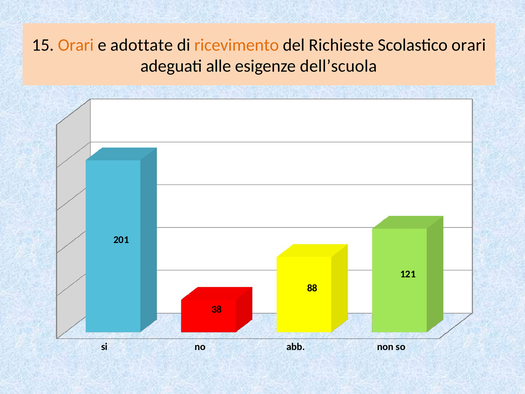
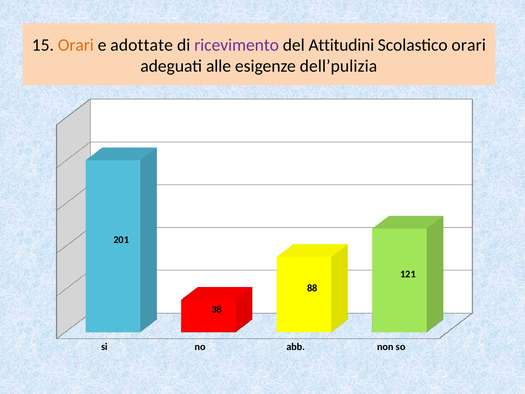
ricevimento colour: orange -> purple (237, 45)
Richieste: Richieste -> Attitudini (341, 45)
dell’scuola: dell’scuola -> dell’pulizia (338, 66)
